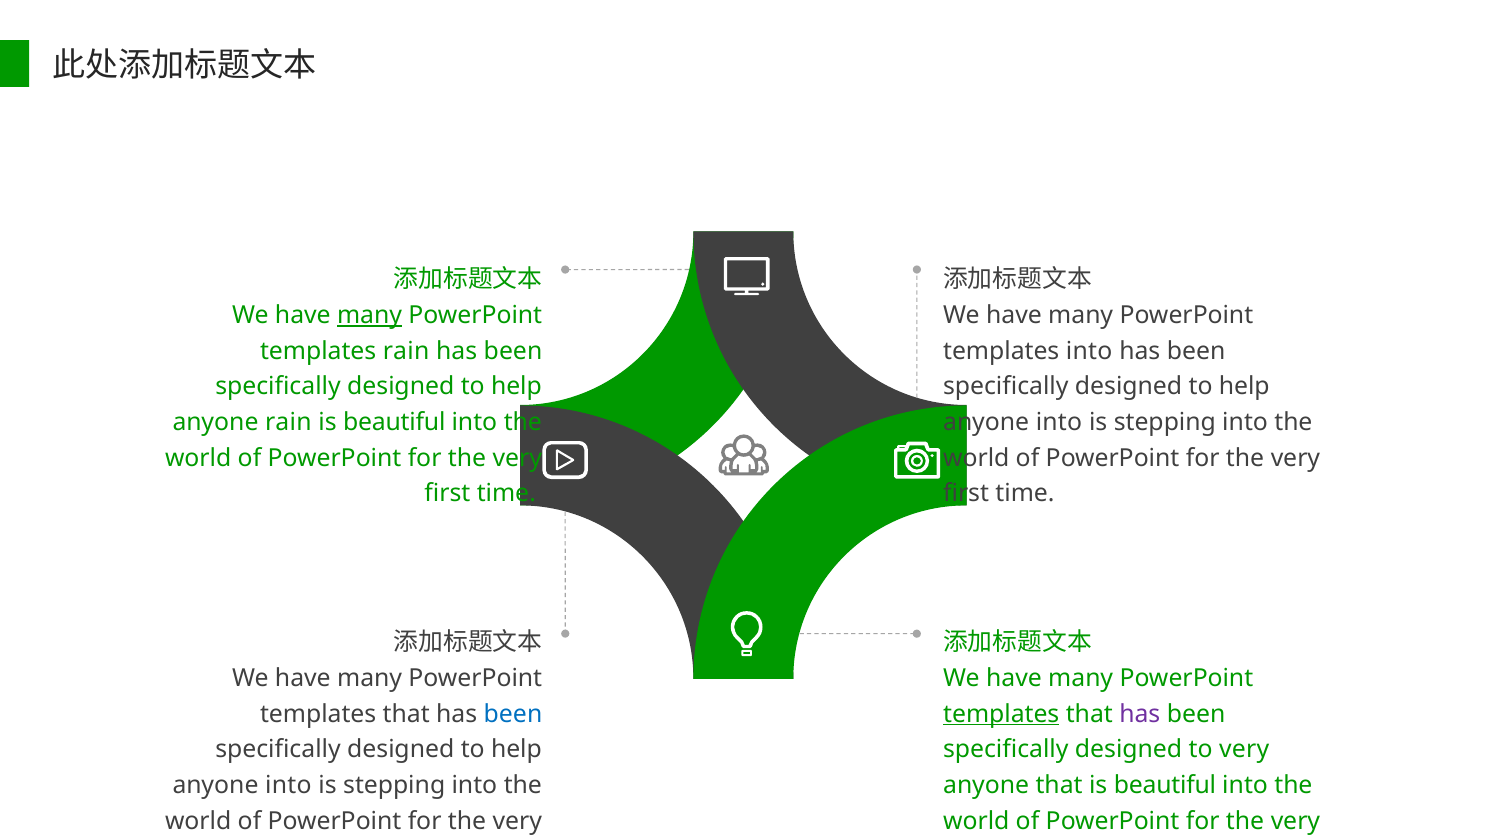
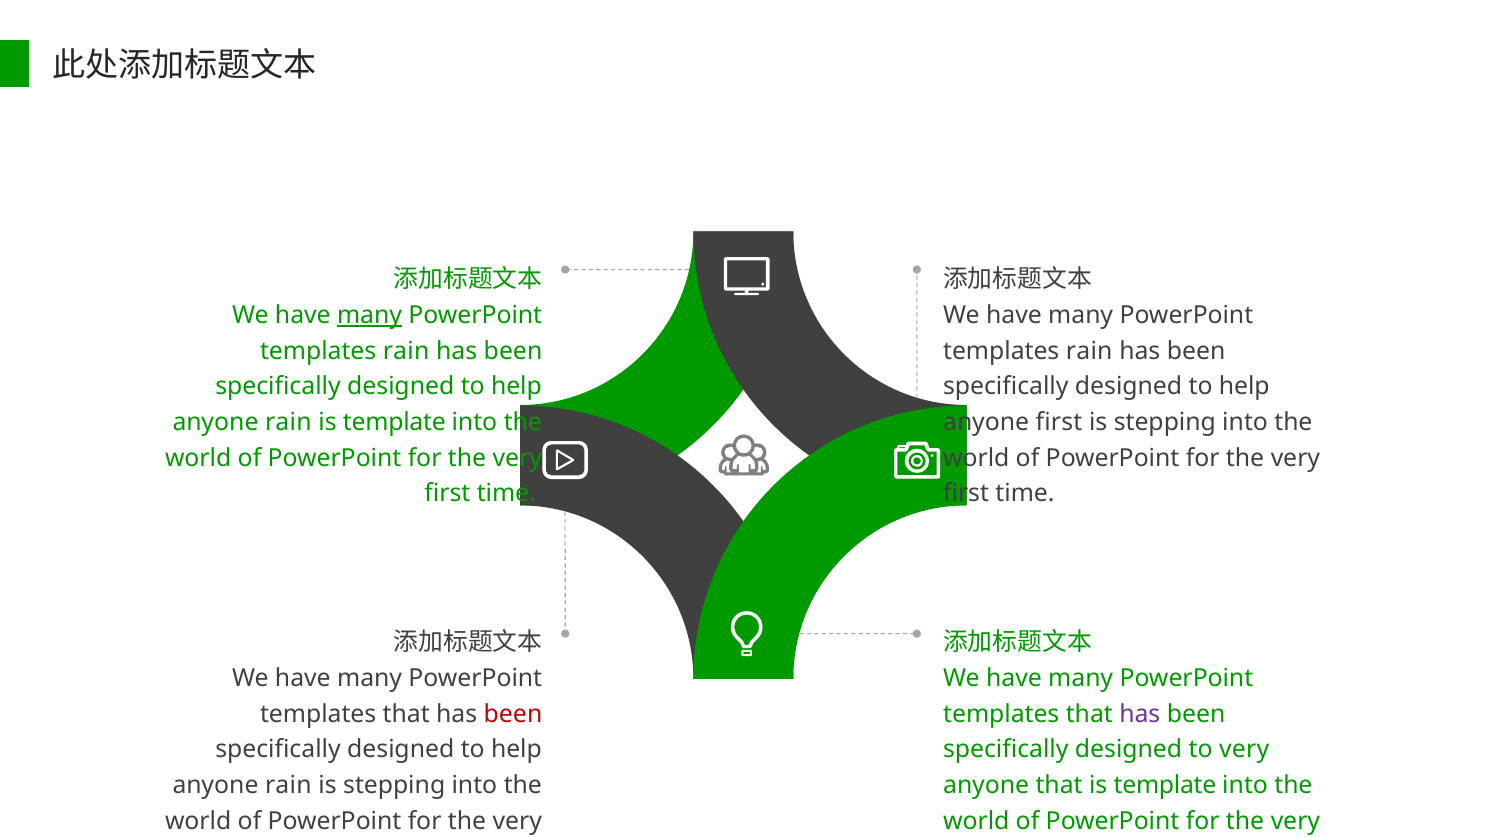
into: into -> rain (1089, 351)
beautiful: beautiful -> template (394, 422)
into: into -> first (1059, 422)
been colour: blue -> red (513, 714)
templates underline: present -> none (1001, 714)
into: into -> rain (288, 785)
that is beautiful: beautiful -> template (1165, 785)
